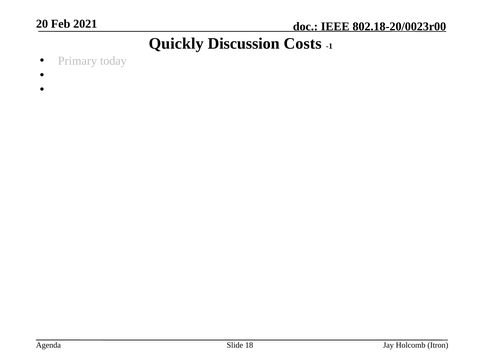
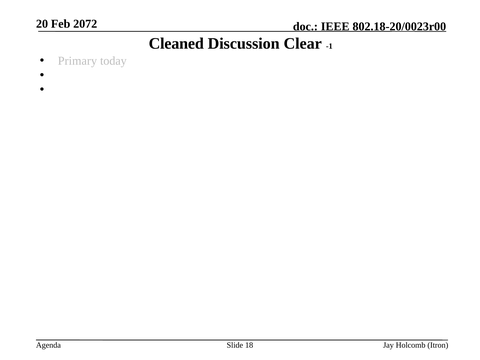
2021: 2021 -> 2072 (85, 24)
Quickly: Quickly -> Cleaned (176, 44)
Costs: Costs -> Clear (303, 44)
